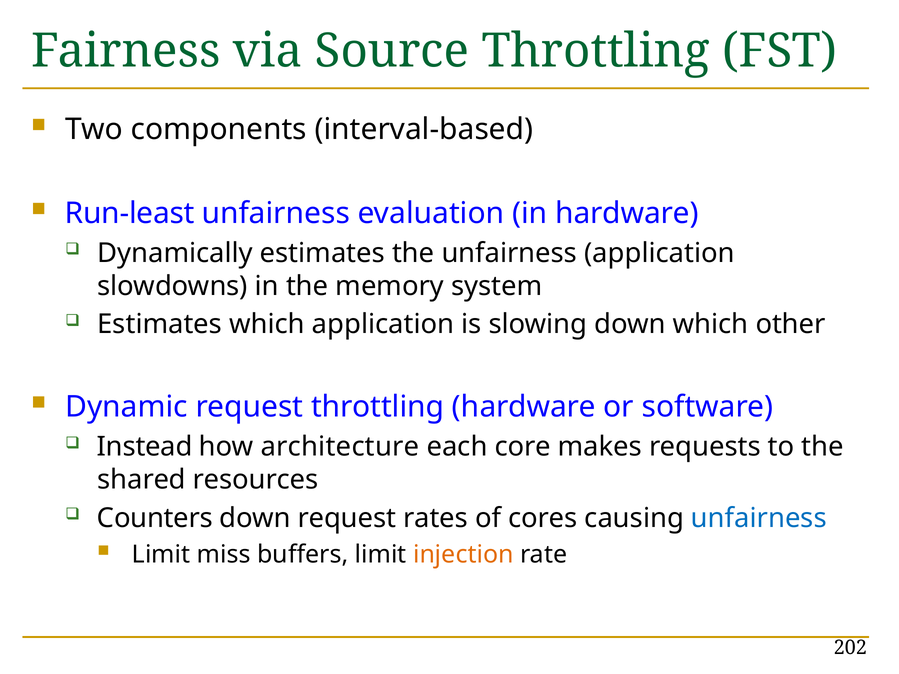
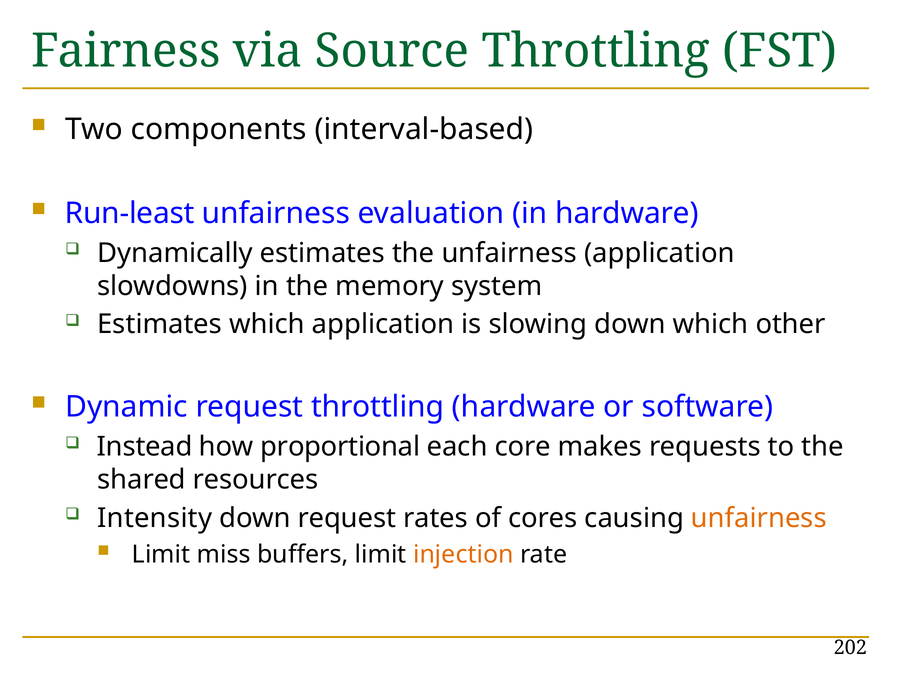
architecture: architecture -> proportional (340, 447)
Counters: Counters -> Intensity (155, 518)
unfairness colour: blue -> orange (759, 518)
